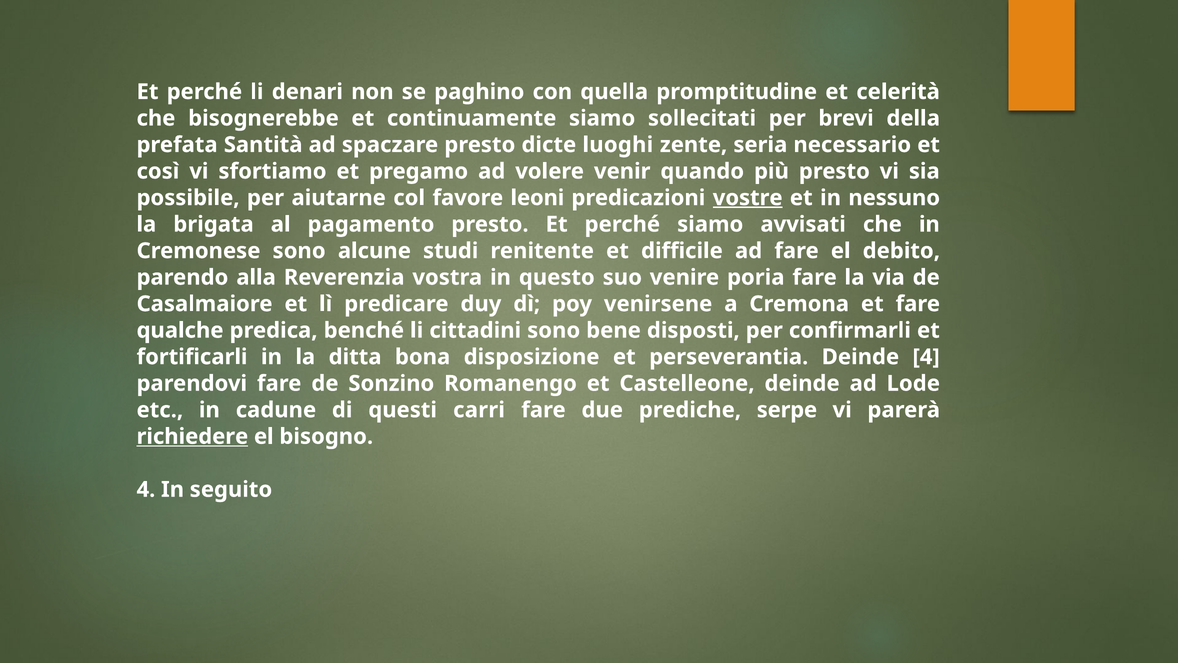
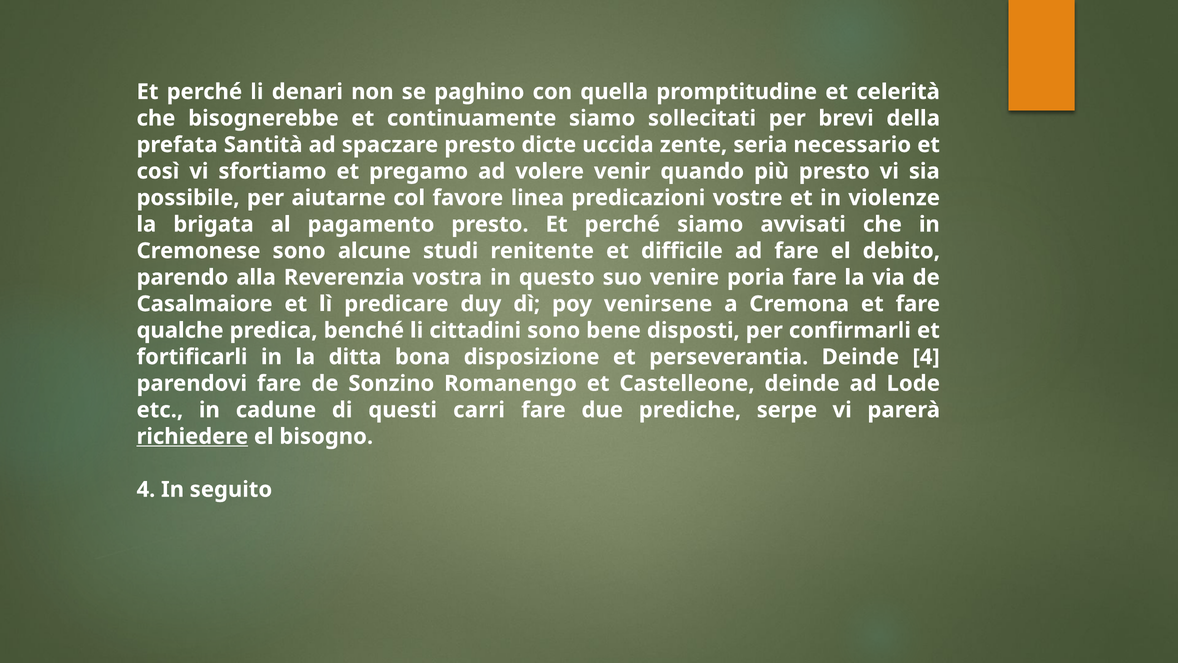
luoghi: luoghi -> uccida (618, 145)
leoni: leoni -> linea (537, 198)
vostre underline: present -> none (748, 198)
nessuno: nessuno -> violenze (894, 198)
